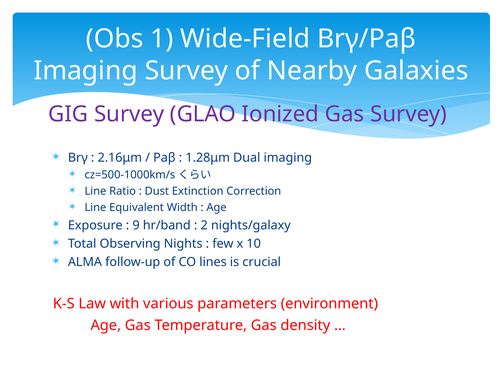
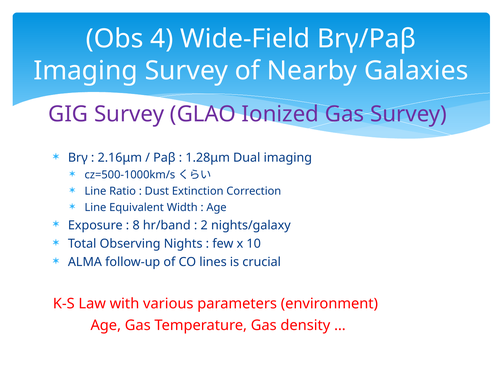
1: 1 -> 4 (162, 39)
9: 9 -> 8 (136, 226)
